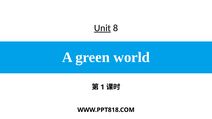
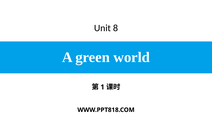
Unit underline: present -> none (102, 28)
